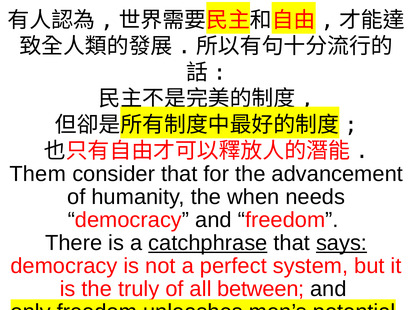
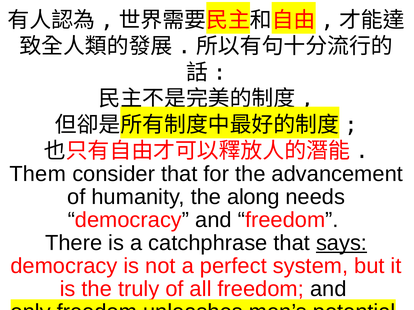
when: when -> along (253, 197)
catchphrase underline: present -> none (208, 243)
all between: between -> freedom (261, 289)
